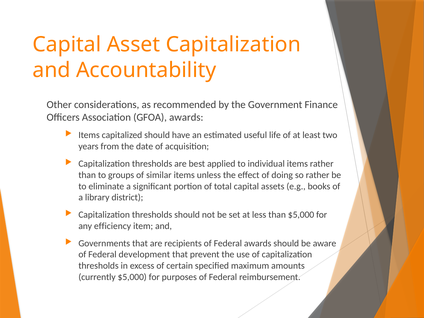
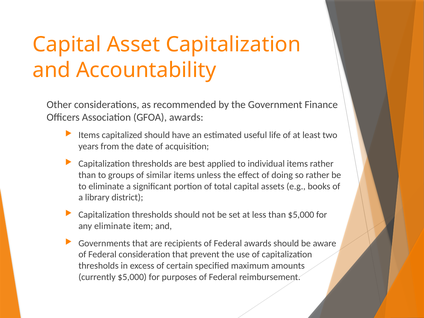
any efficiency: efficiency -> eliminate (113, 226)
development: development -> consideration (144, 255)
